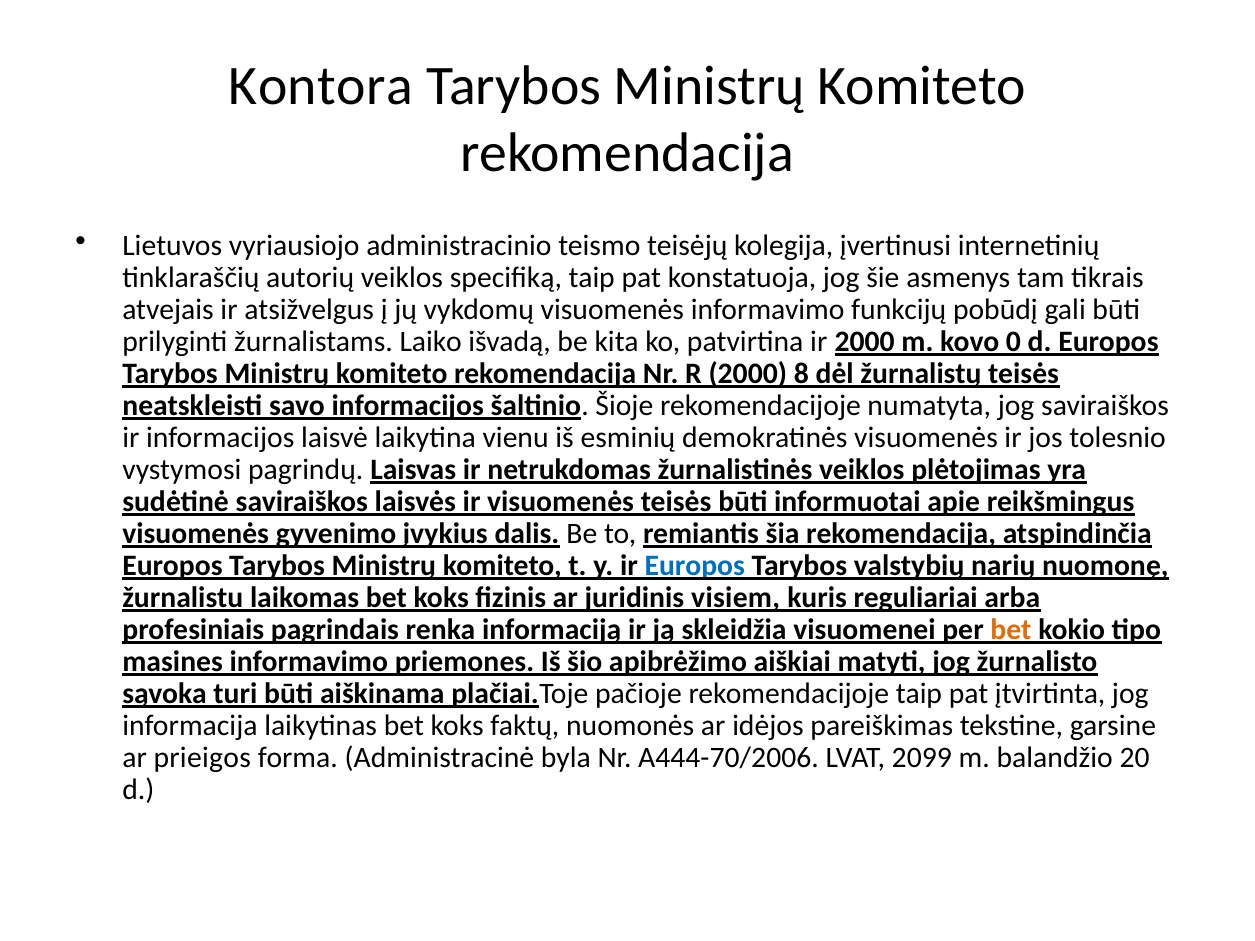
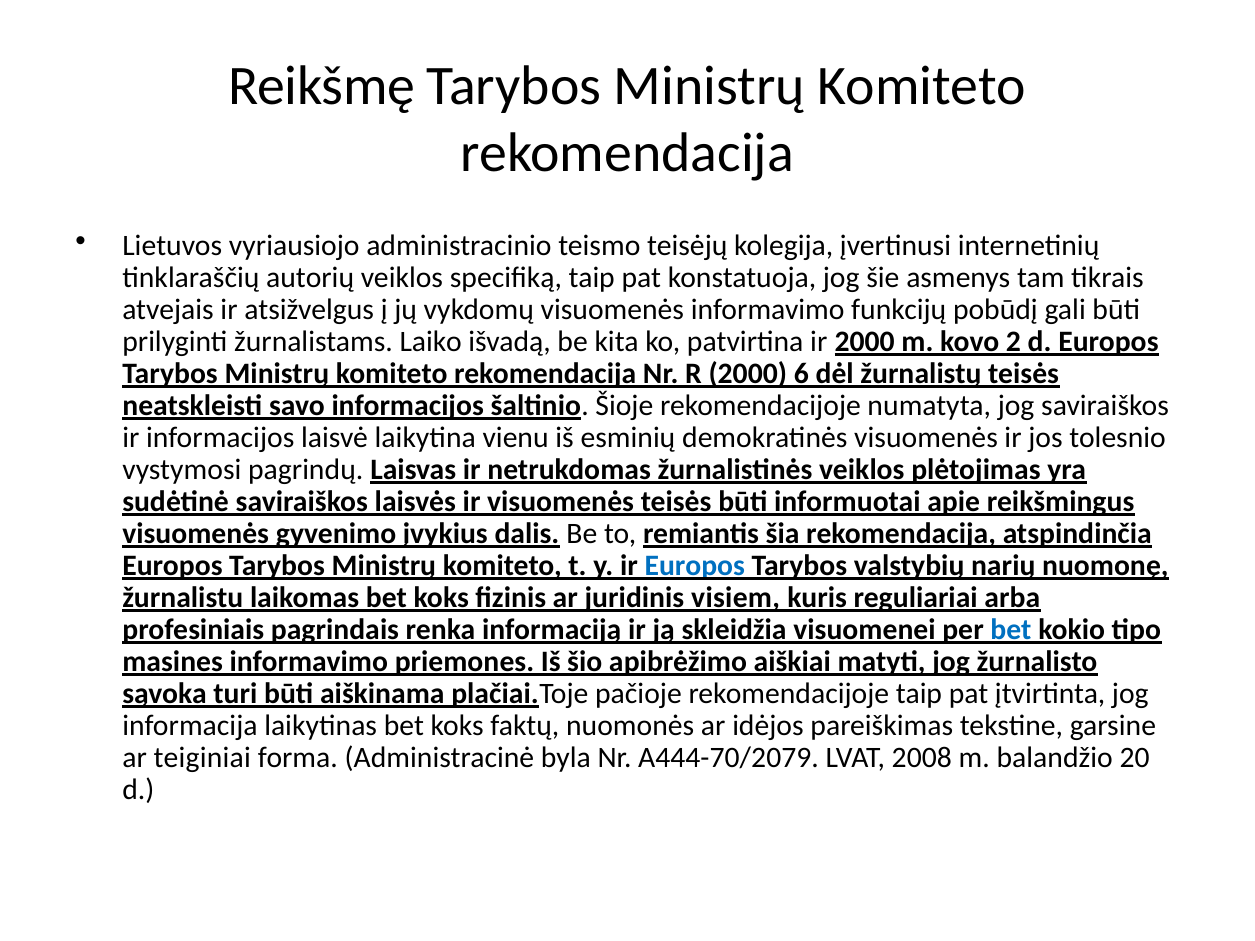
Kontora: Kontora -> Reikšmę (321, 87)
0: 0 -> 2 (1013, 342)
8: 8 -> 6 (801, 374)
bet colour: orange -> blue (1011, 630)
prieigos: prieigos -> teiginiai (202, 758)
A444-70/2006: A444-70/2006 -> A444-70/2079 (729, 758)
2099: 2099 -> 2008 (922, 758)
